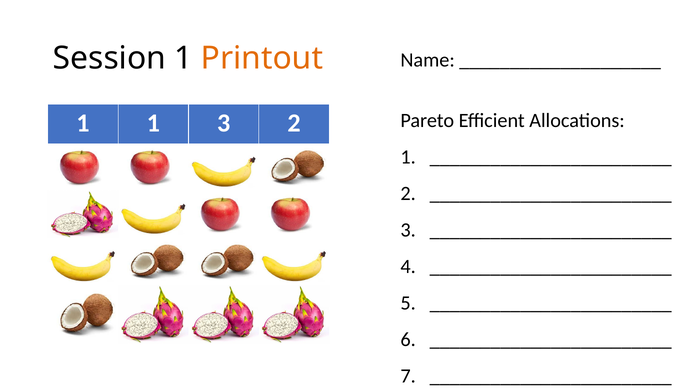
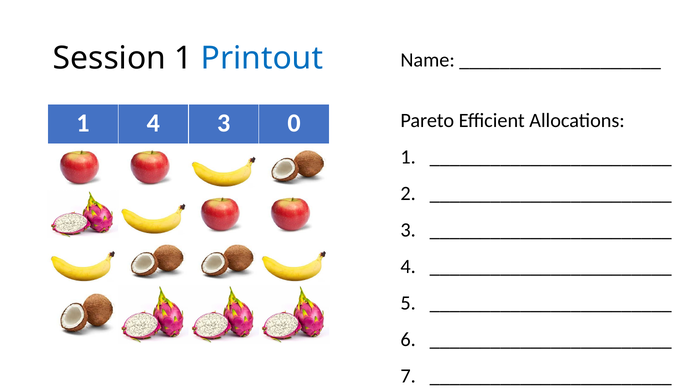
Printout colour: orange -> blue (262, 58)
1 1: 1 -> 4 (153, 123)
3 2: 2 -> 0 (294, 123)
